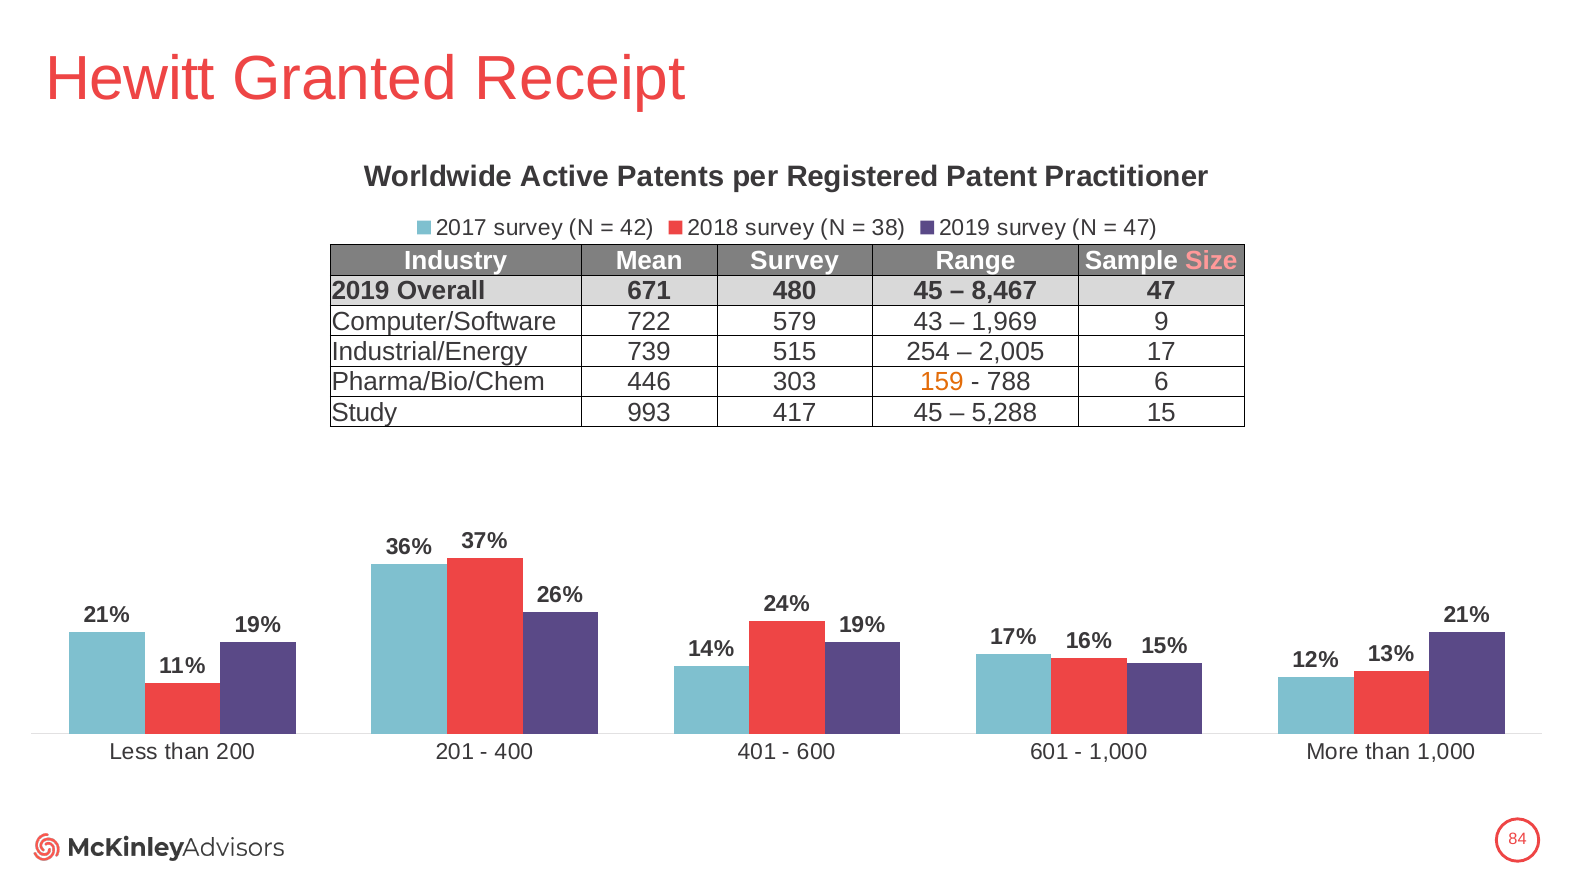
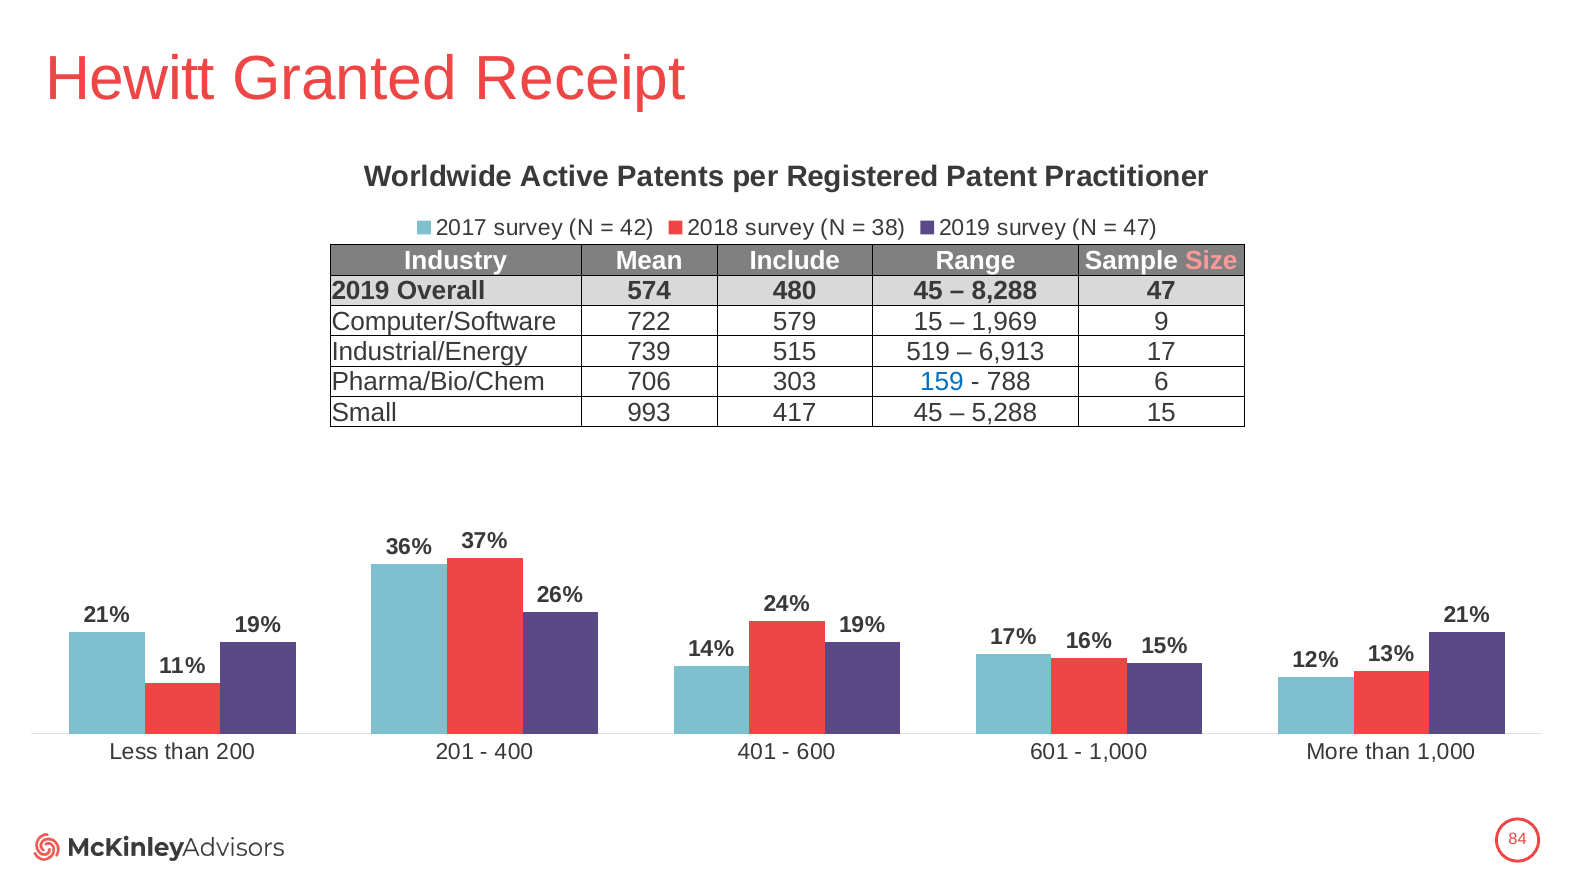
Mean Survey: Survey -> Include (795, 261)
671: 671 -> 574 (649, 291)
8,467: 8,467 -> 8,288 (1004, 291)
579 43: 43 -> 15 (928, 322)
254: 254 -> 519 (928, 352)
2,005: 2,005 -> 6,913 (1012, 352)
446: 446 -> 706 (649, 382)
159 colour: orange -> blue (942, 382)
Study: Study -> Small (364, 413)
